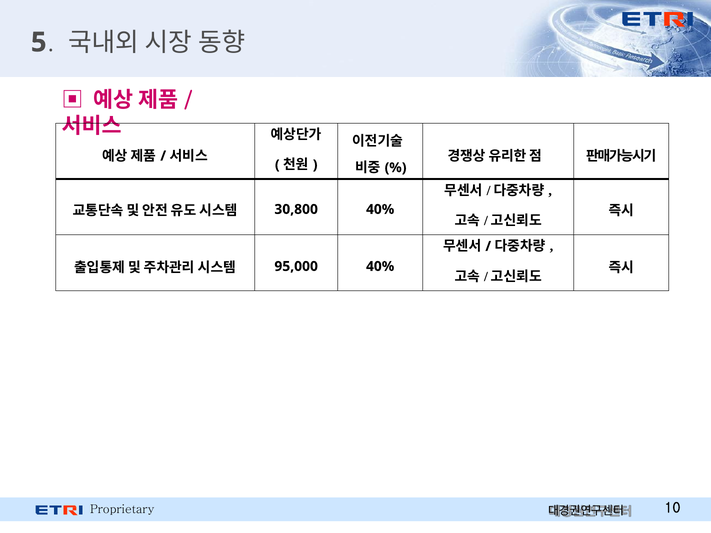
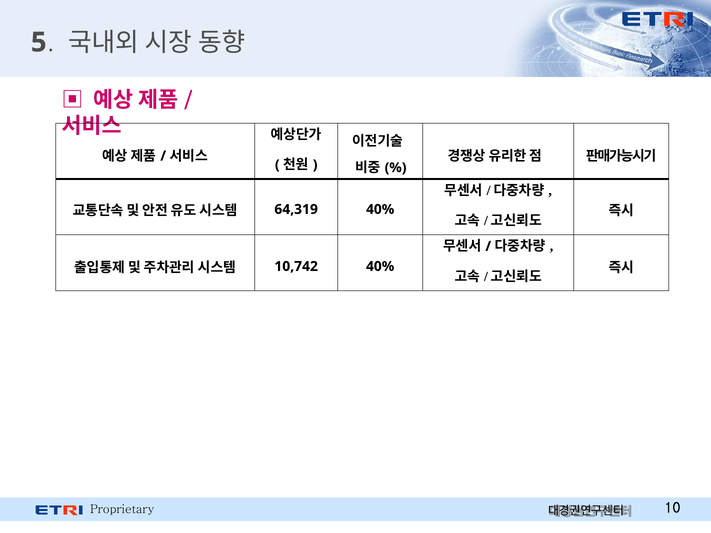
30,800: 30,800 -> 64,319 (296, 209)
95,000: 95,000 -> 10,742 (296, 266)
